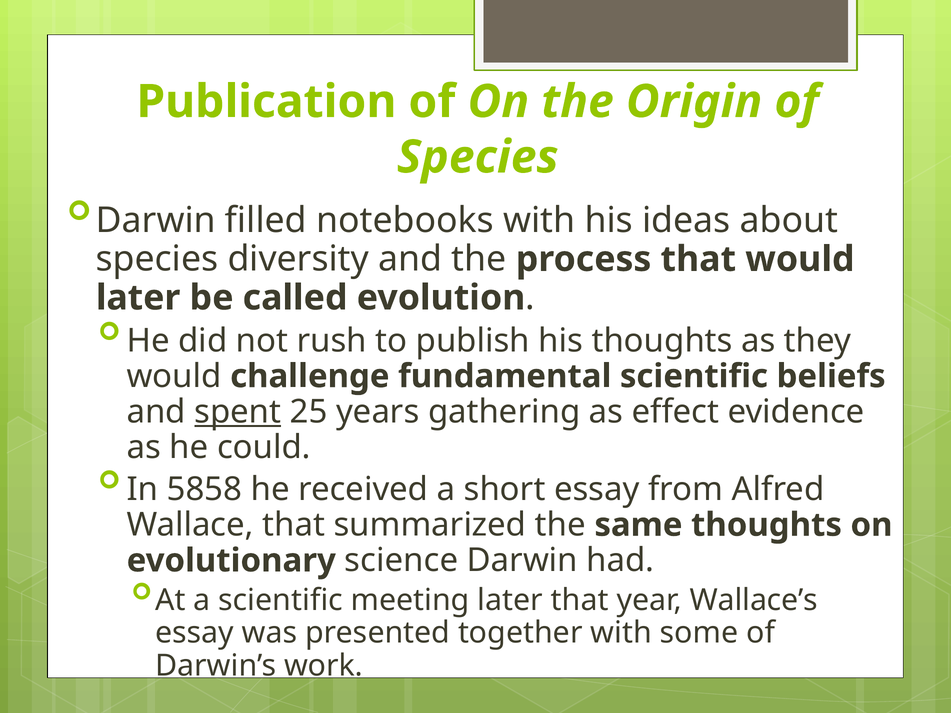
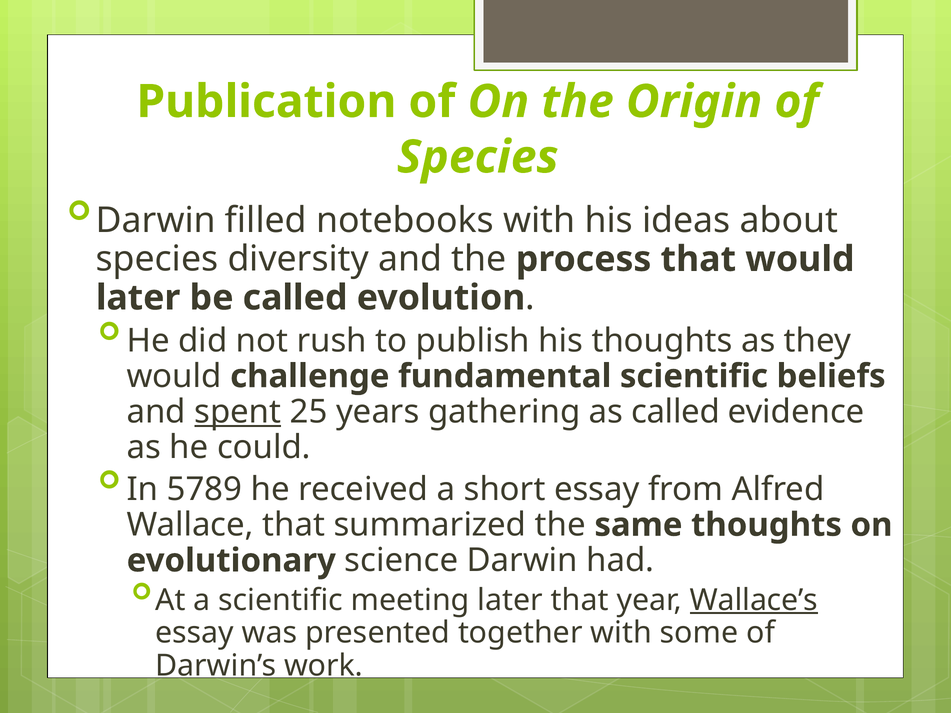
as effect: effect -> called (676, 412)
5858: 5858 -> 5789 (204, 489)
Wallace’s underline: none -> present (754, 600)
